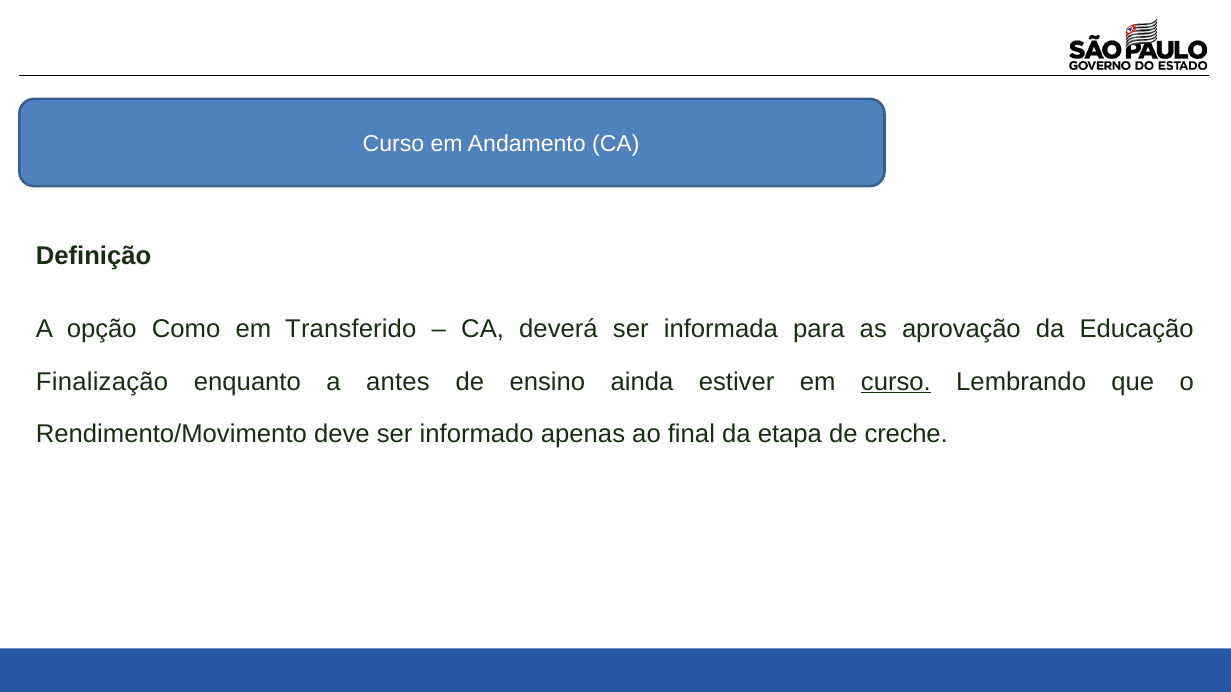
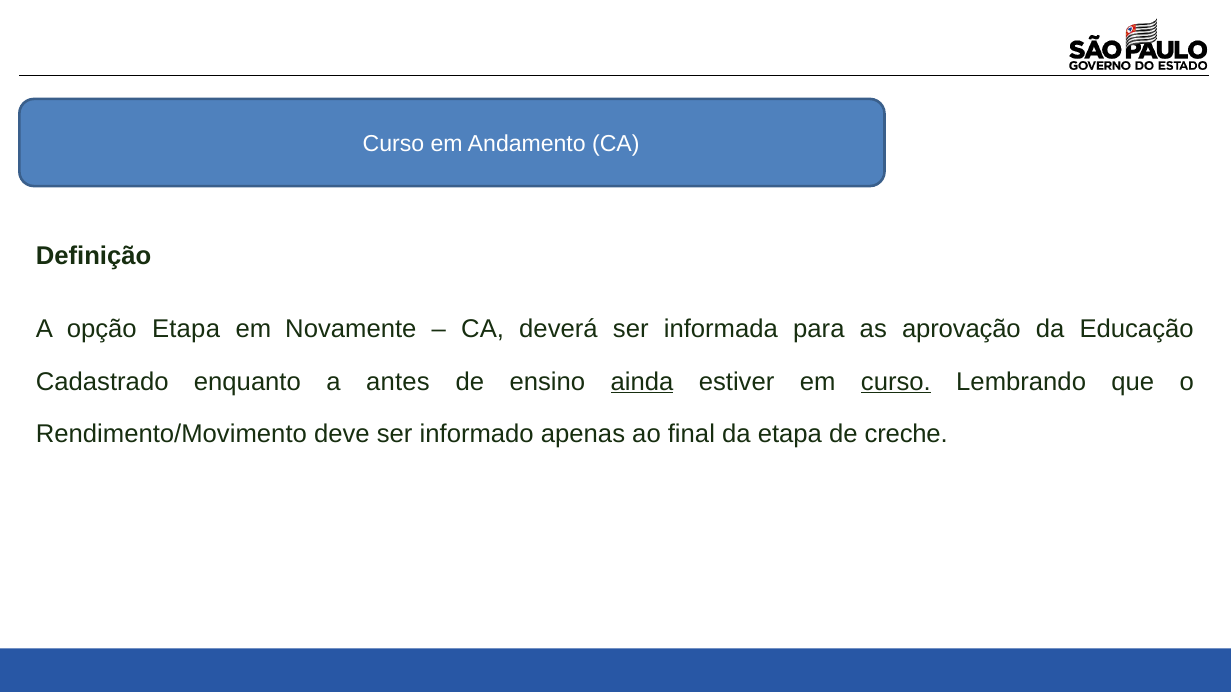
opção Como: Como -> Etapa (186, 330)
Transferido: Transferido -> Novamente (351, 330)
Finalização: Finalização -> Cadastrado (102, 382)
ainda underline: none -> present (642, 382)
